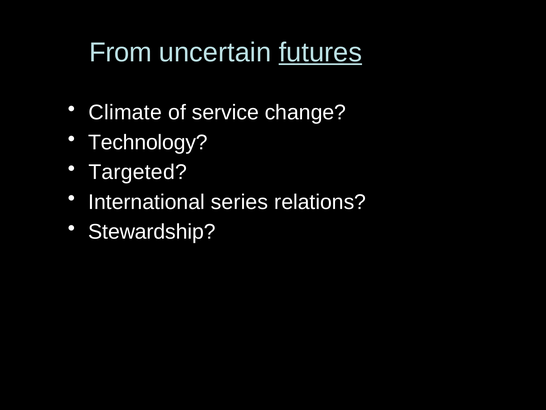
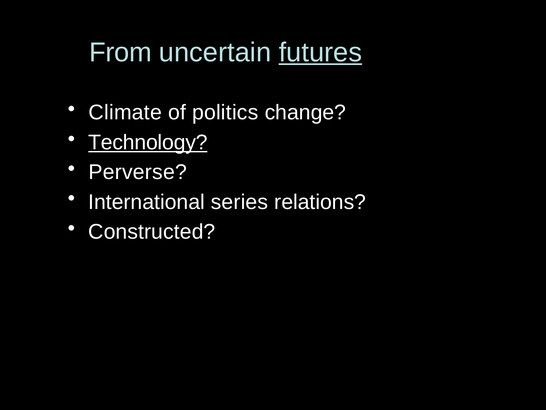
service: service -> politics (225, 113)
Technology underline: none -> present (148, 142)
Targeted: Targeted -> Perverse (138, 172)
Stewardship: Stewardship -> Constructed (152, 232)
